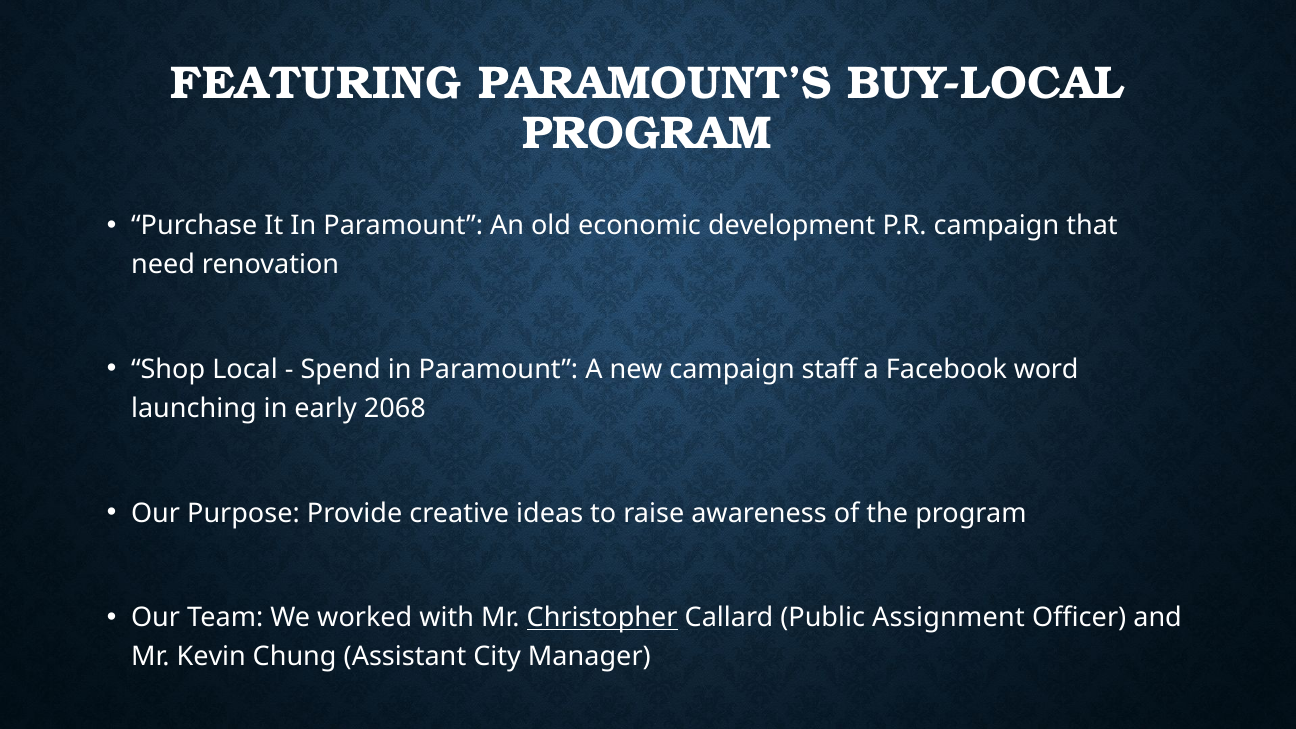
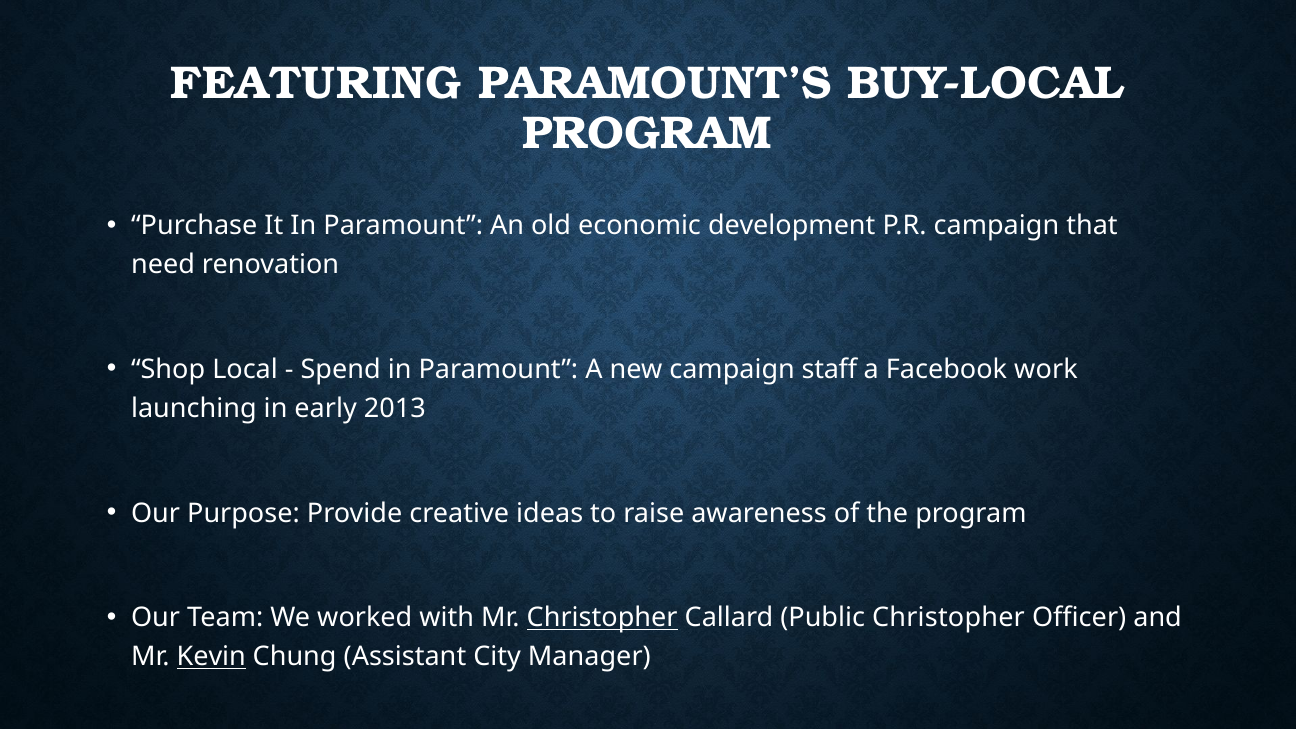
word: word -> work (1046, 369)
2068: 2068 -> 2013 (395, 408)
Public Assignment: Assignment -> Christopher (949, 618)
Kevin underline: none -> present (211, 657)
